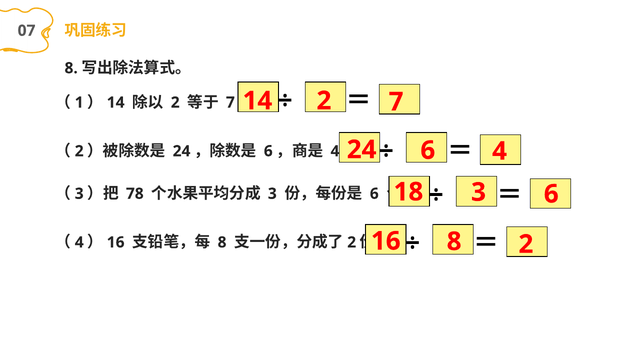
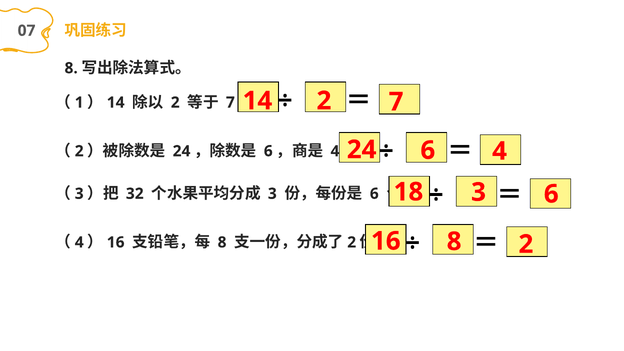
78: 78 -> 32 (135, 194)
